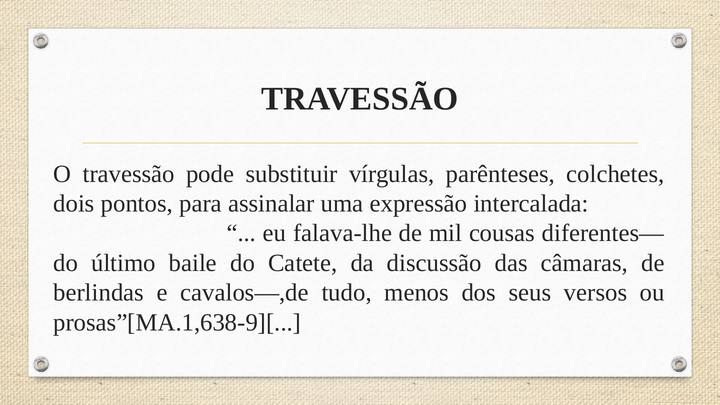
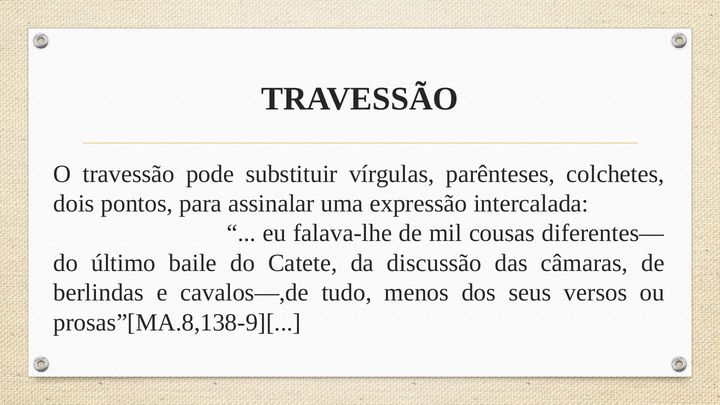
prosas”[MA.1,638-9][: prosas”[MA.1,638-9][ -> prosas”[MA.8,138-9][ (177, 322)
